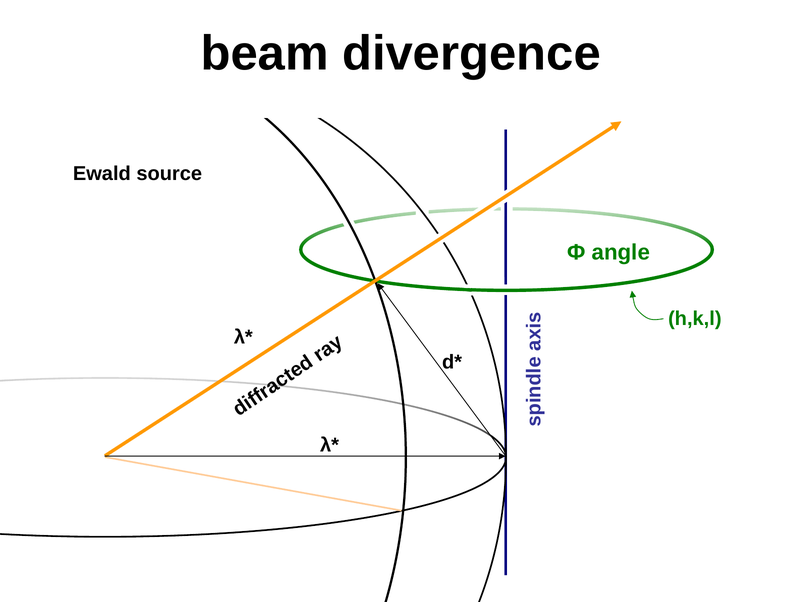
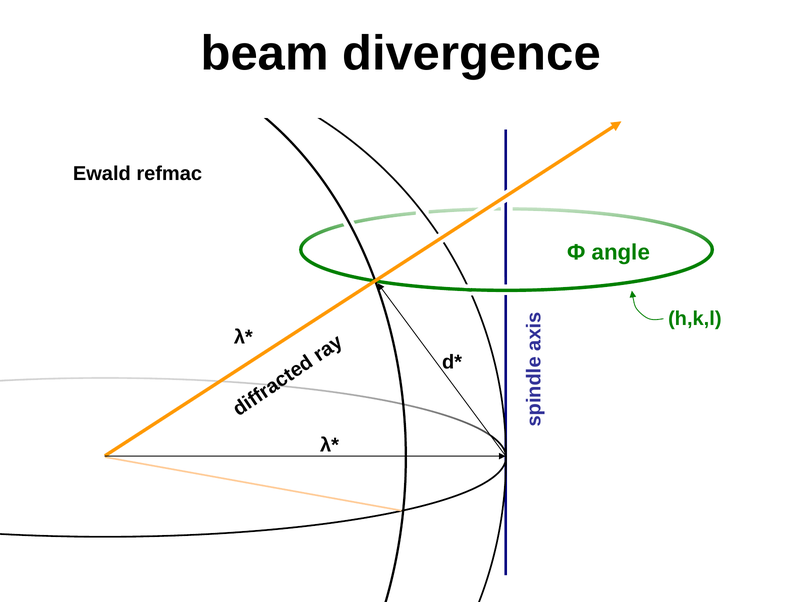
source: source -> refmac (169, 173)
